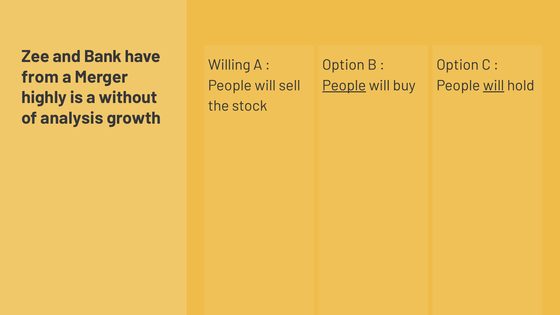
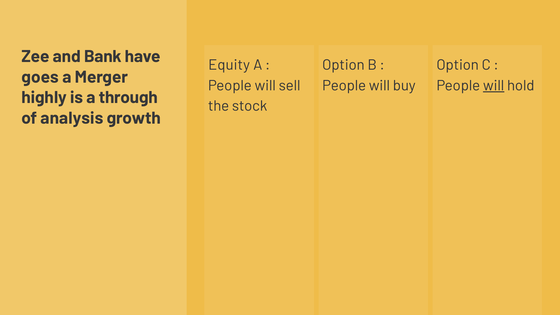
Willing: Willing -> Equity (229, 65)
from: from -> goes (40, 77)
People underline: present -> none (344, 85)
without: without -> through (128, 98)
